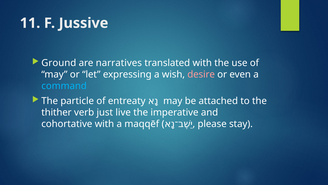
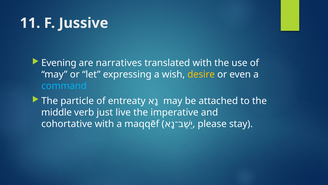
Ground: Ground -> Evening (59, 63)
desire colour: pink -> yellow (201, 74)
thither: thither -> middle (57, 112)
